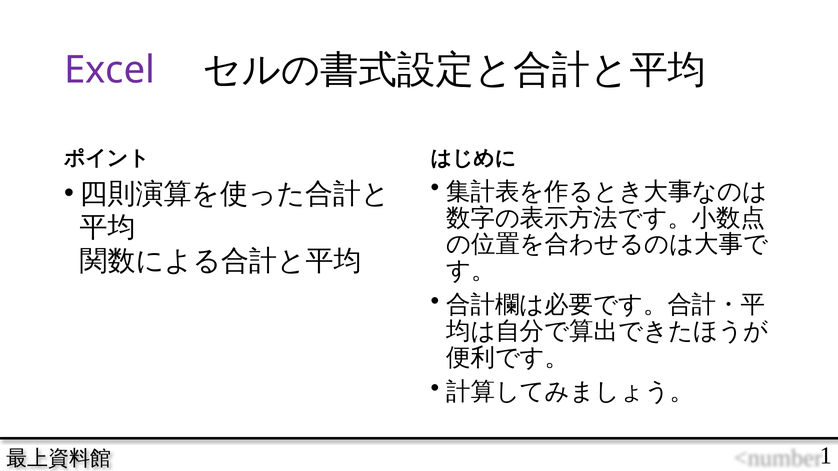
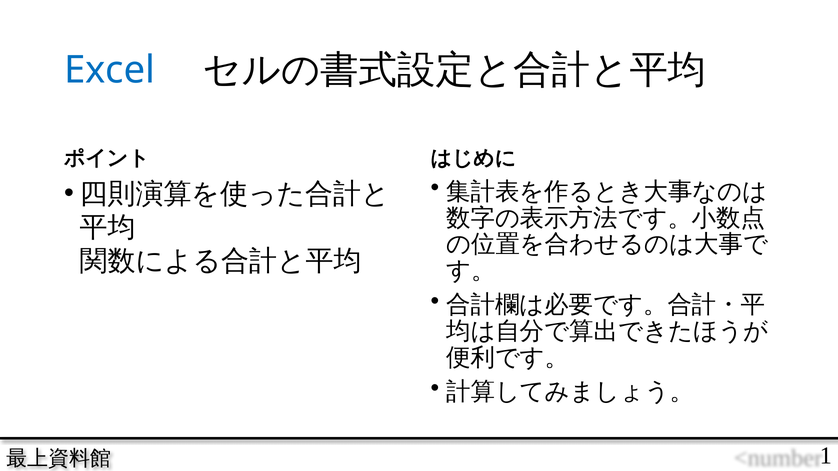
Excel colour: purple -> blue (110, 70)
